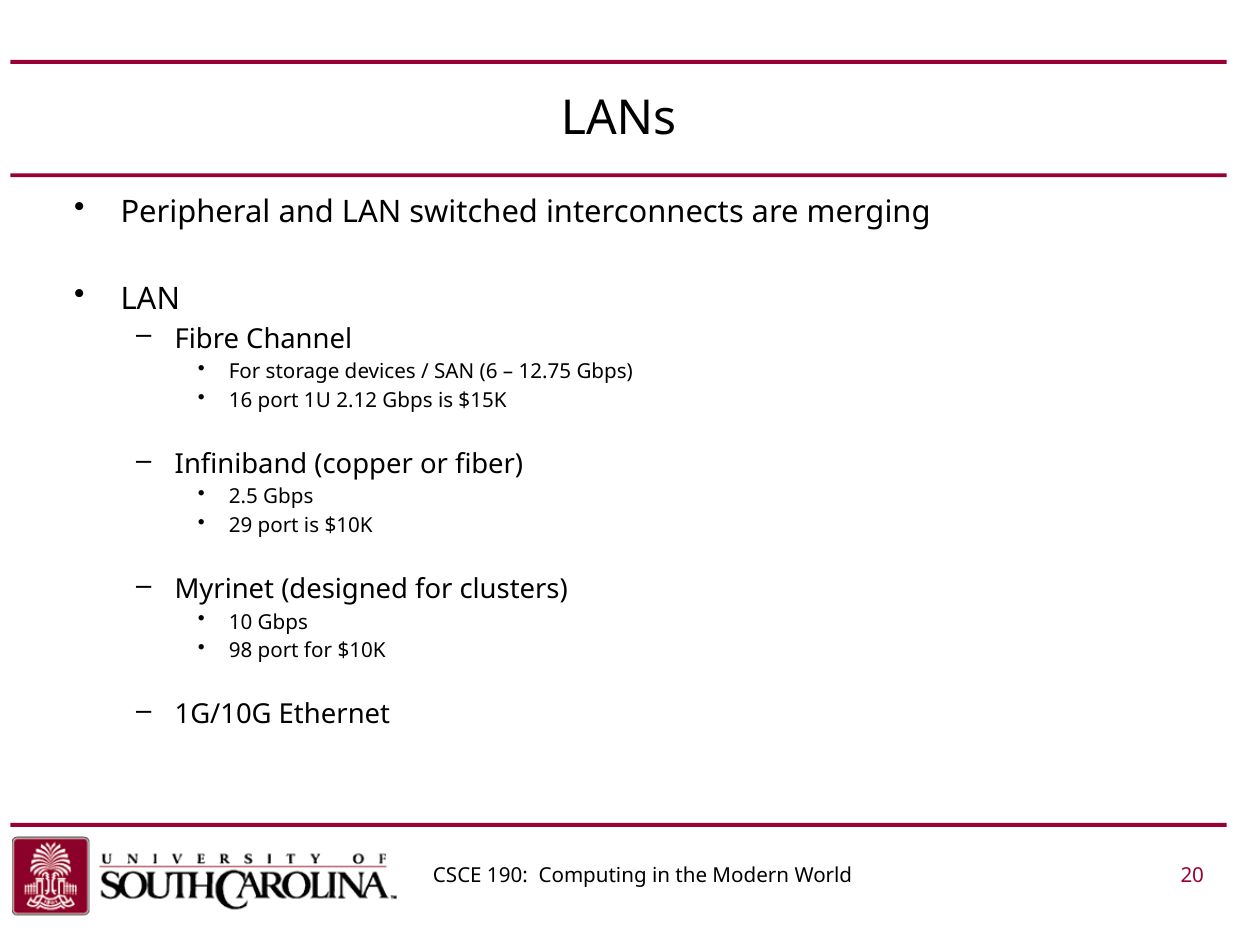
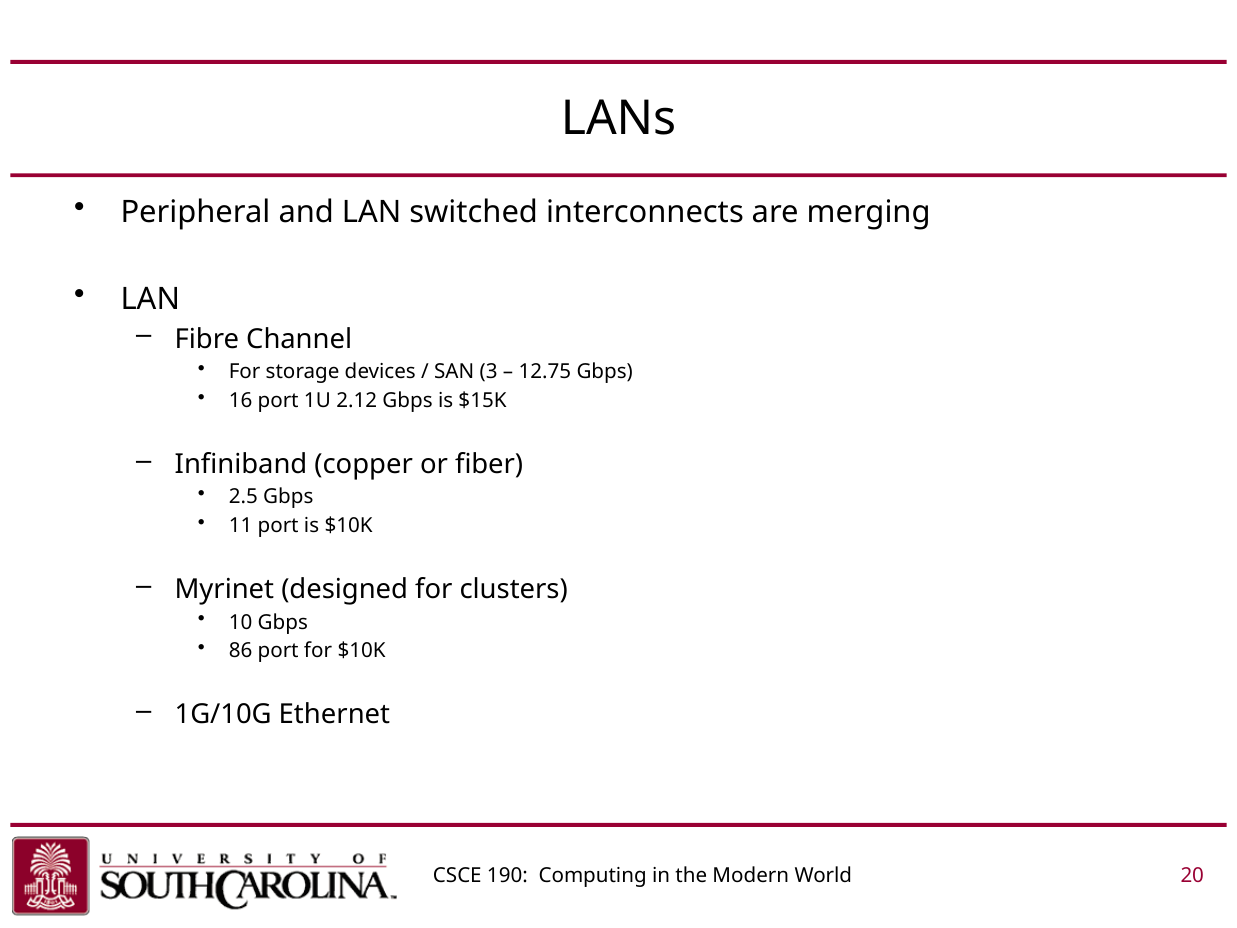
6: 6 -> 3 (489, 372)
29: 29 -> 11 (241, 526)
98: 98 -> 86 (241, 651)
